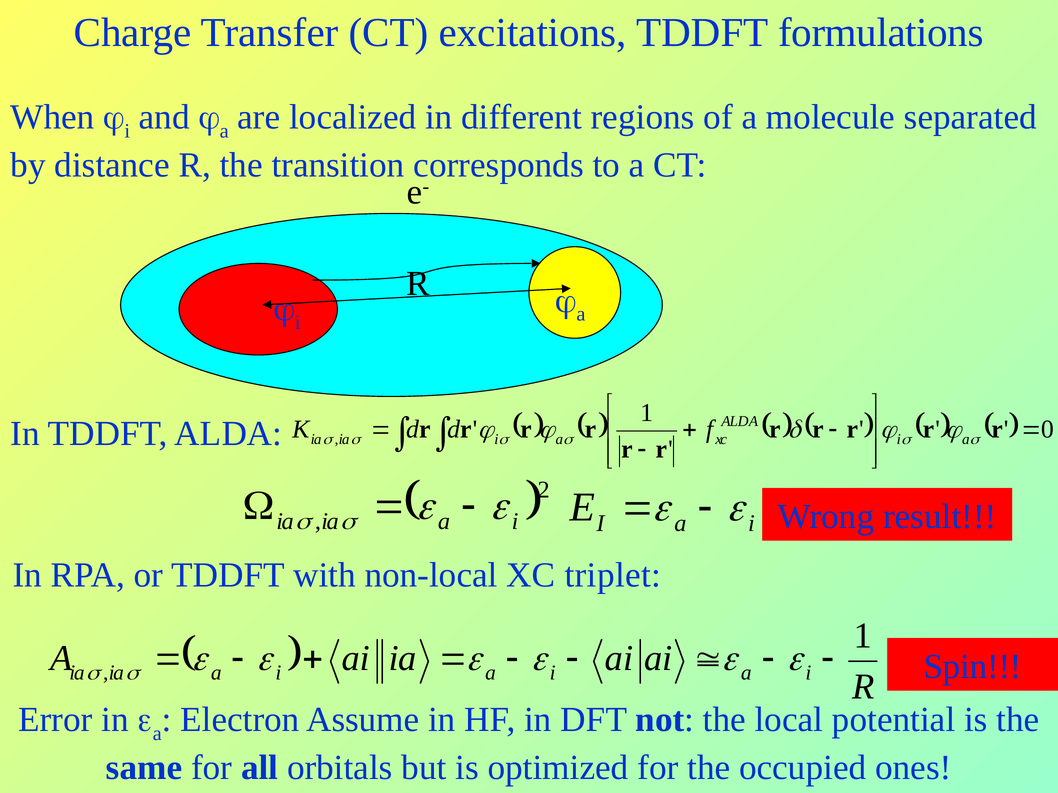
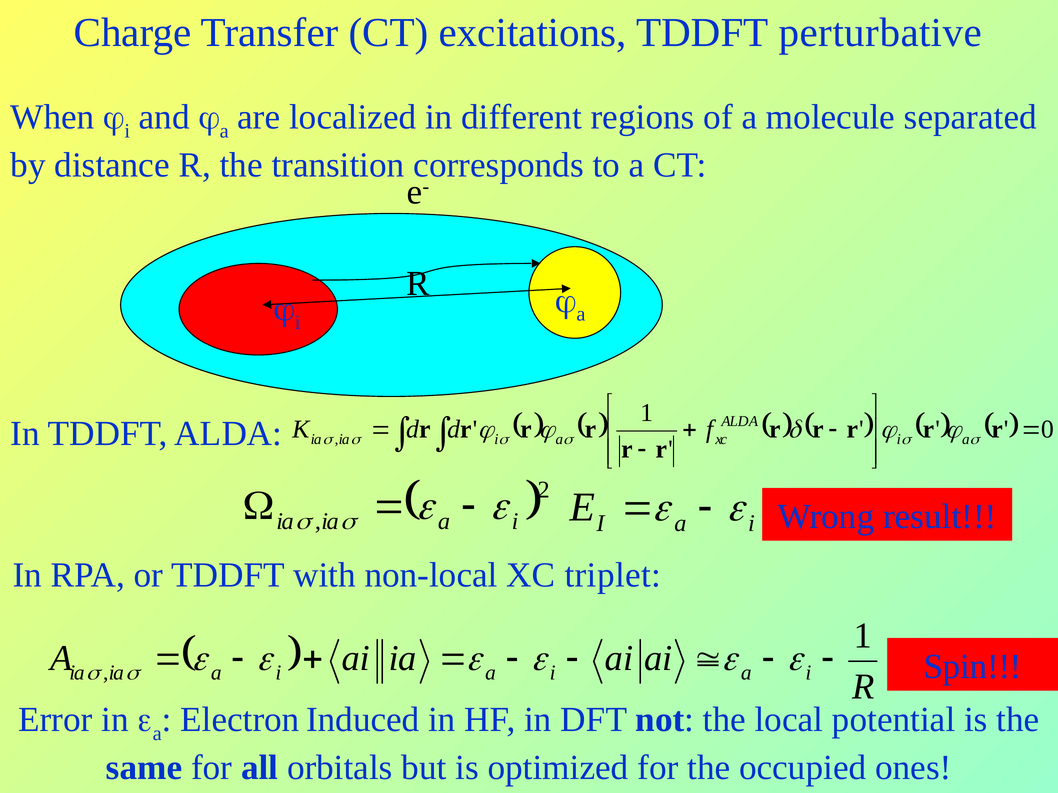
formulations: formulations -> perturbative (880, 33)
Assume: Assume -> Induced (363, 720)
